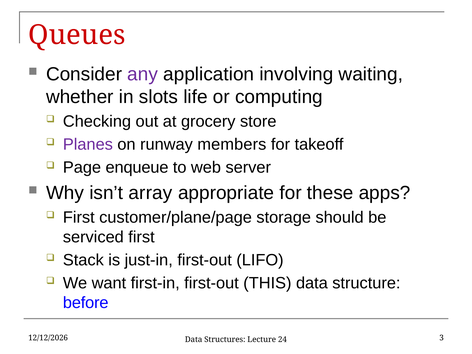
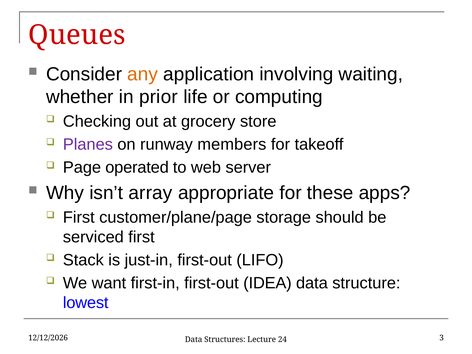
any colour: purple -> orange (143, 74)
slots: slots -> prior (158, 97)
enqueue: enqueue -> operated (137, 168)
THIS: THIS -> IDEA (267, 283)
before: before -> lowest (86, 303)
